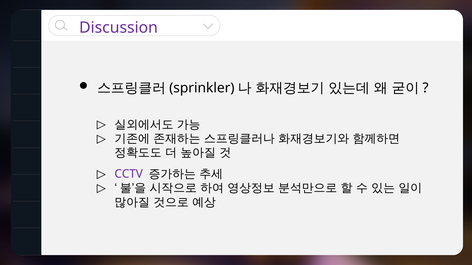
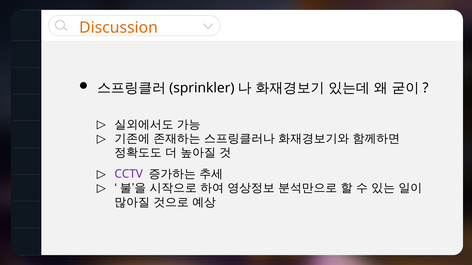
Discussion colour: purple -> orange (119, 28)
